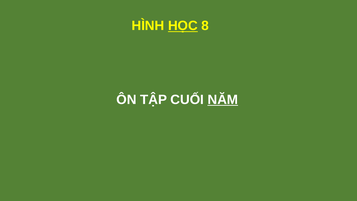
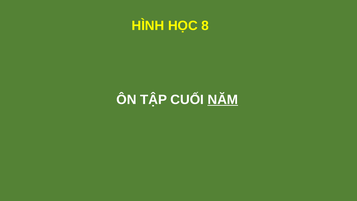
HỌC underline: present -> none (183, 26)
